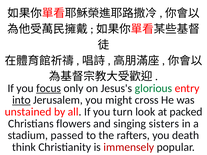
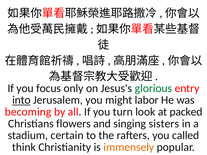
focus underline: present -> none (49, 88)
cross: cross -> labor (147, 100)
unstained: unstained -> becoming (28, 112)
passed: passed -> certain (67, 136)
death: death -> called (186, 136)
immensely colour: red -> orange (129, 147)
